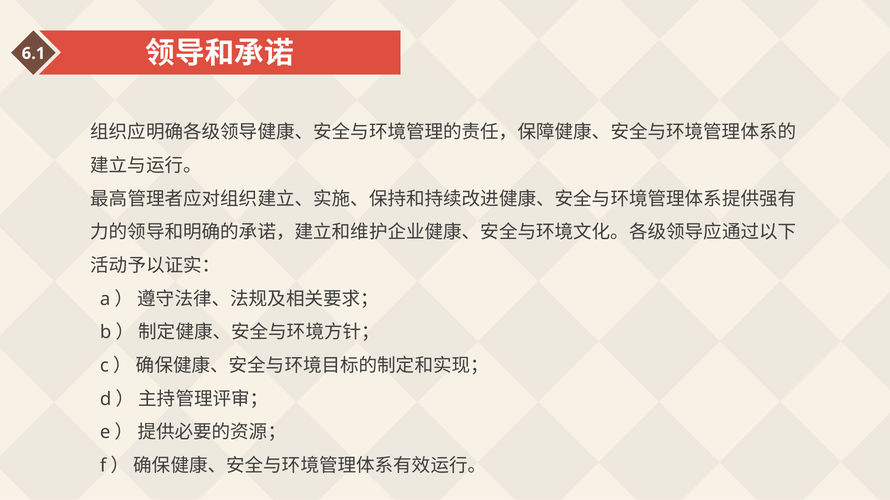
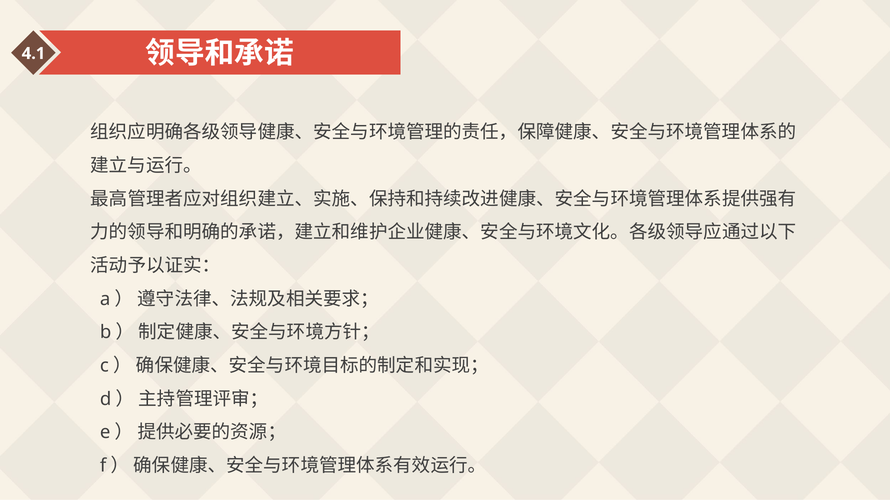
6.1: 6.1 -> 4.1 (34, 53)
